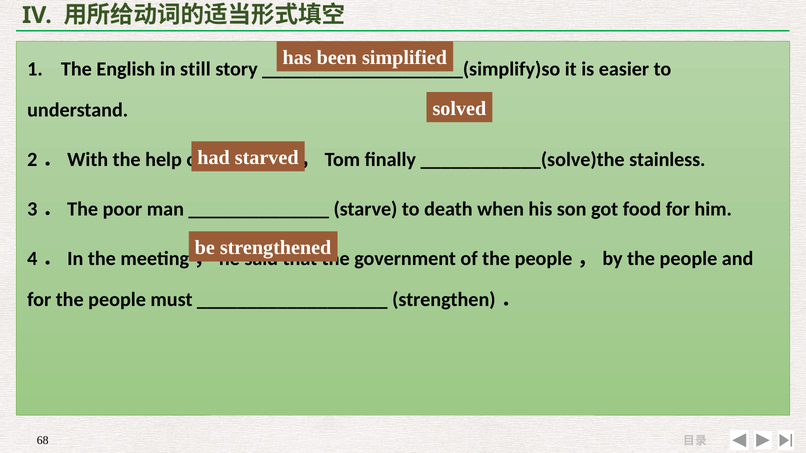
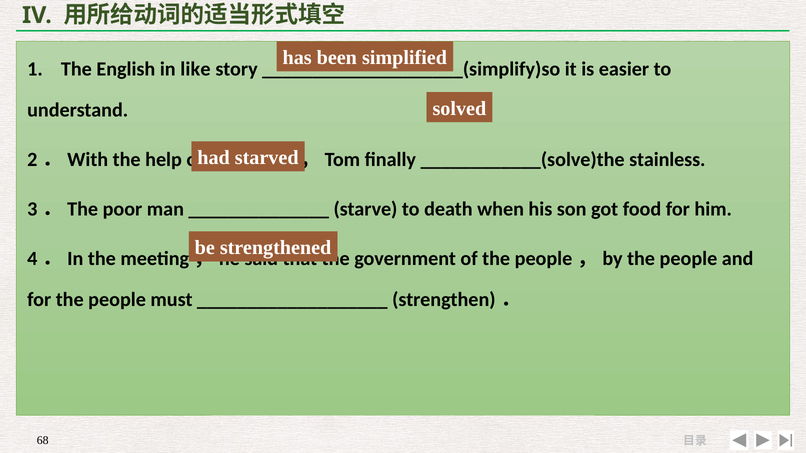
still: still -> like (195, 69)
